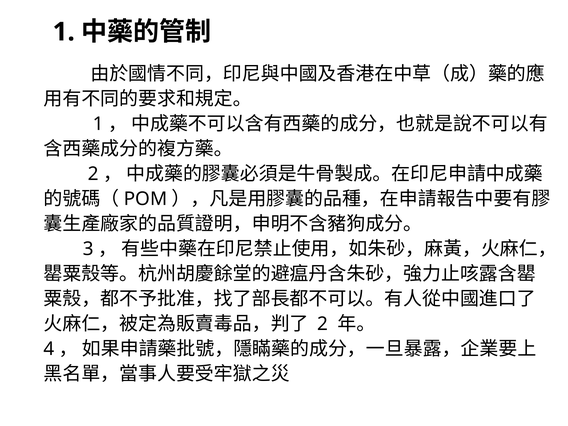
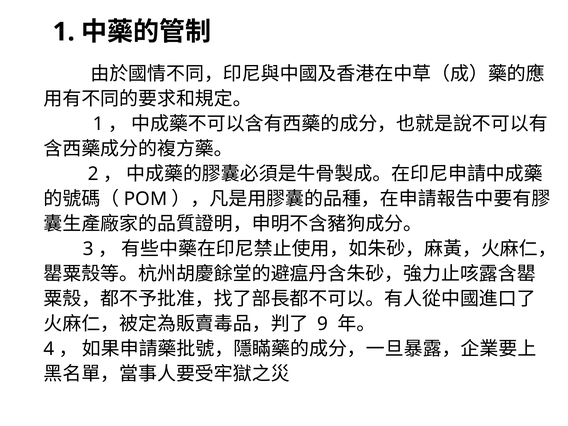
2: 2 -> 9 (323, 324)
